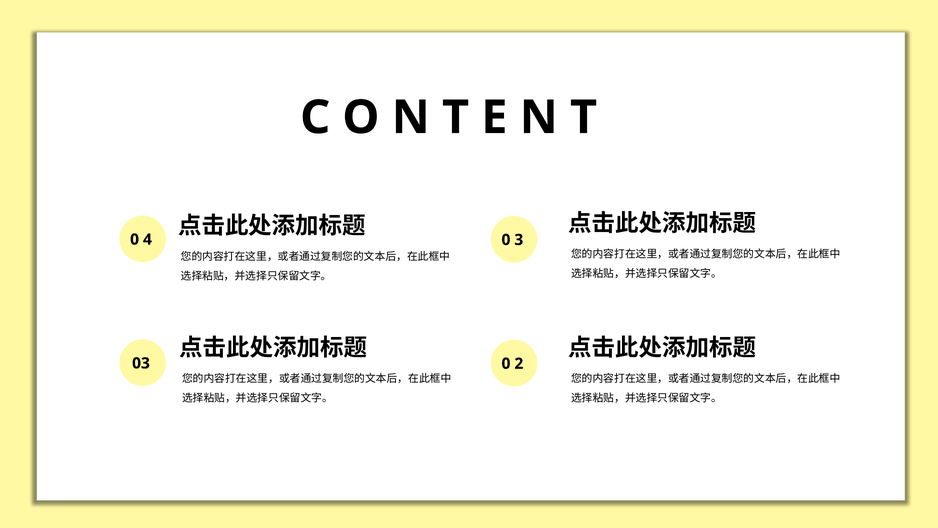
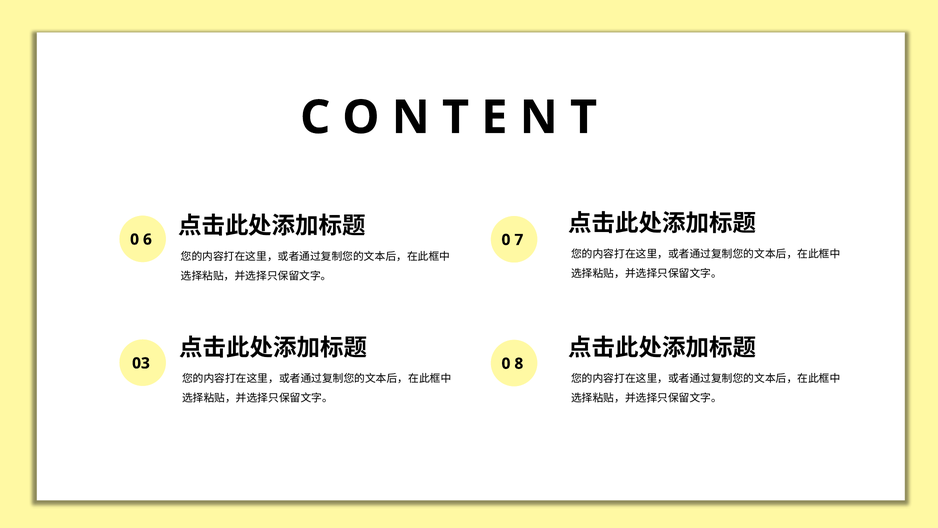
4: 4 -> 6 (147, 239)
3: 3 -> 7 (519, 240)
2: 2 -> 8 (519, 363)
